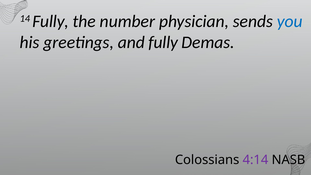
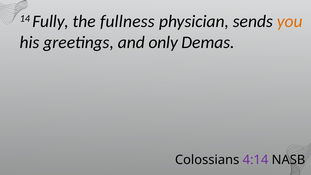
number: number -> fullness (127, 21)
you colour: blue -> orange (290, 21)
and fully: fully -> only (163, 42)
